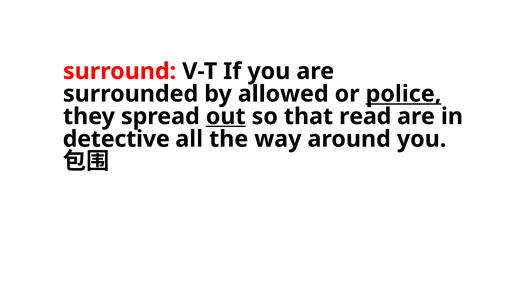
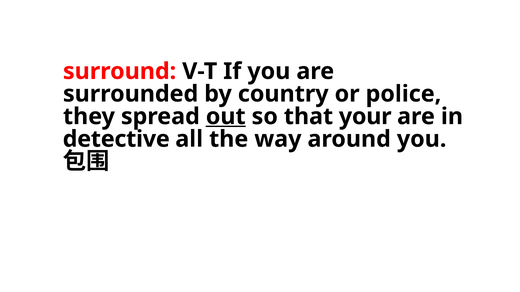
allowed: allowed -> country (283, 94)
police underline: present -> none (403, 94)
read: read -> your (365, 117)
